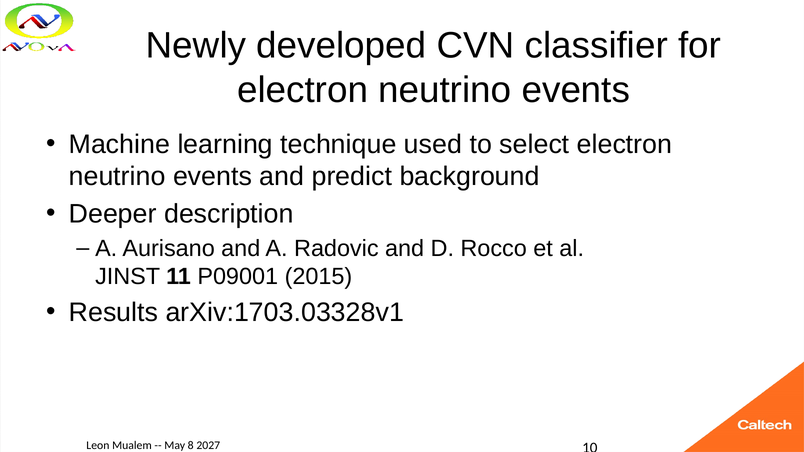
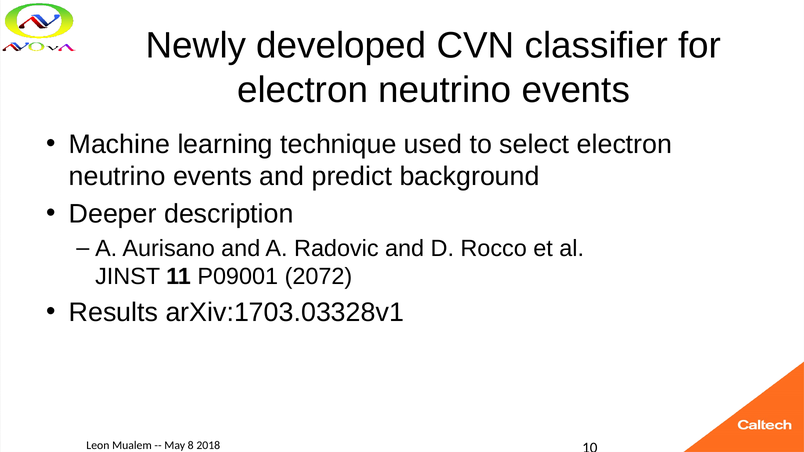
2015: 2015 -> 2072 (318, 277)
2027: 2027 -> 2018 (208, 446)
